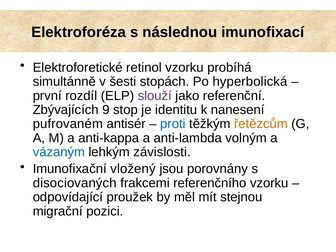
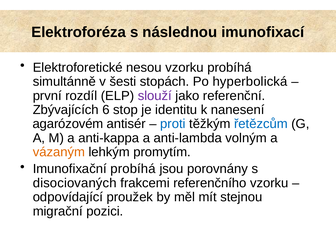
retinol: retinol -> nesou (144, 67)
9: 9 -> 6 (106, 110)
pufrovaném: pufrovaném -> agarózovém (68, 124)
řetězcům colour: orange -> blue (261, 124)
vázaným colour: blue -> orange (59, 152)
závislosti: závislosti -> promytím (162, 152)
Imunofixační vložený: vložený -> probíhá (133, 169)
